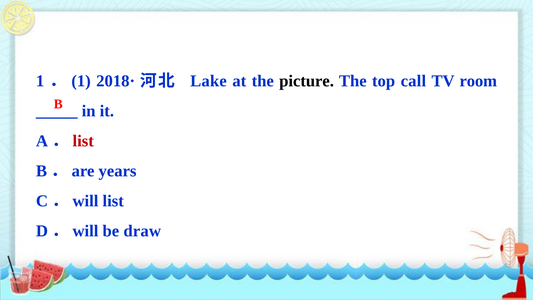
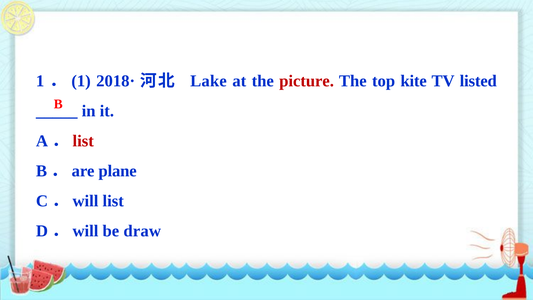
picture colour: black -> red (307, 81)
call: call -> kite (414, 81)
room: room -> listed (478, 81)
years: years -> plane (118, 171)
